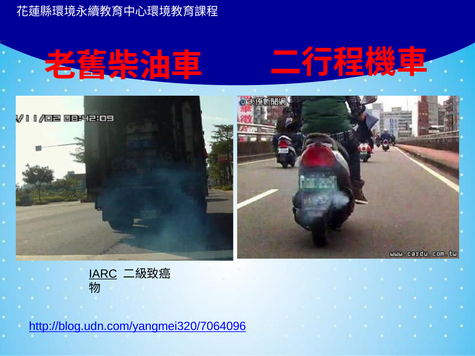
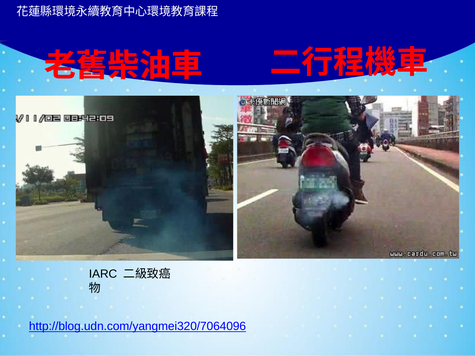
IARC underline: present -> none (103, 274)
